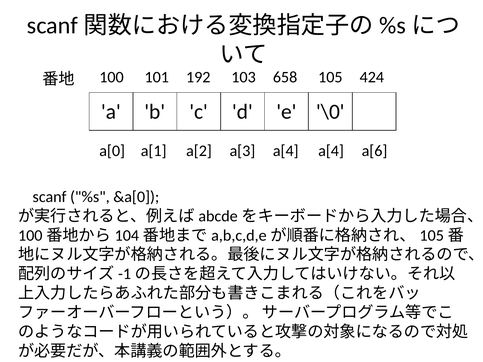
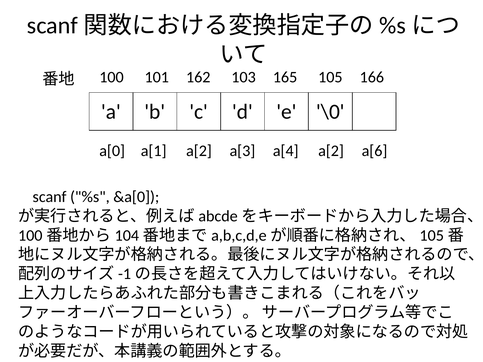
192: 192 -> 162 (198, 77)
658: 658 -> 165 (285, 77)
424: 424 -> 166 (372, 77)
a[4 a[4: a[4 -> a[2 (331, 151)
